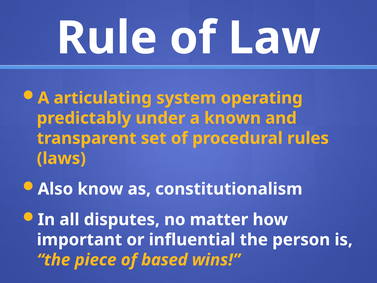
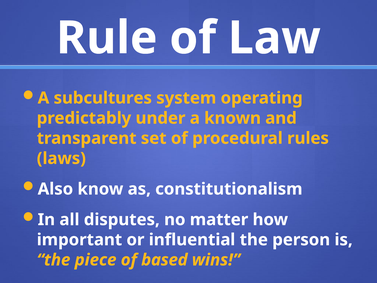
articulating: articulating -> subcultures (103, 98)
